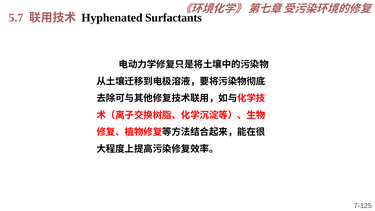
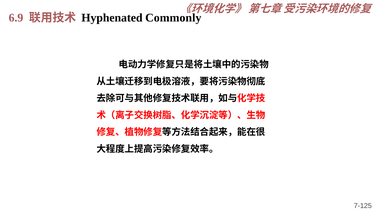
5.7: 5.7 -> 6.9 (16, 18)
Surfactants: Surfactants -> Commonly (173, 18)
